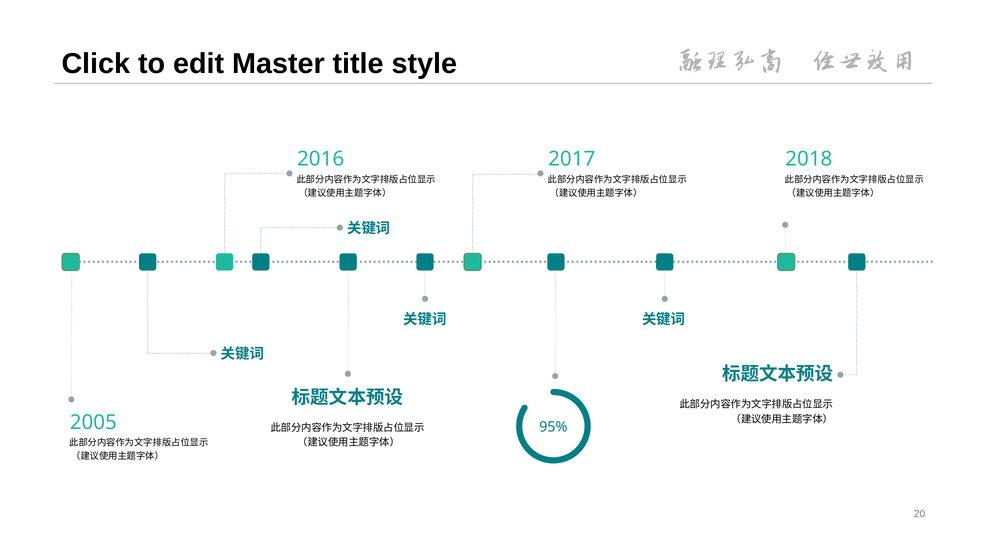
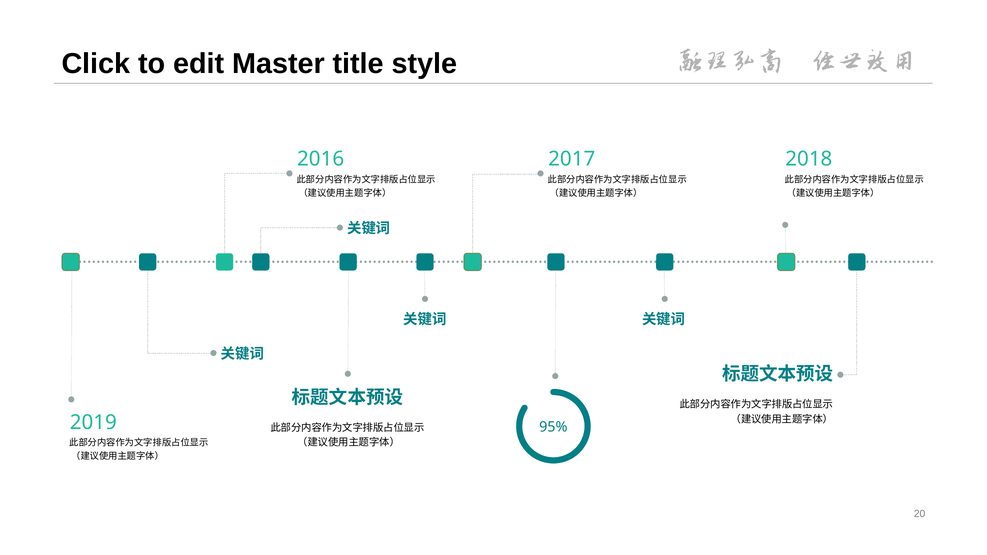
2005: 2005 -> 2019 (93, 422)
